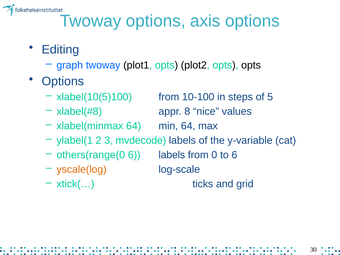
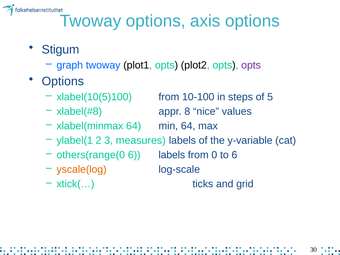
Editing: Editing -> Stigum (60, 50)
opts colour: black -> purple (251, 65)
mvdecode: mvdecode -> measures (141, 140)
